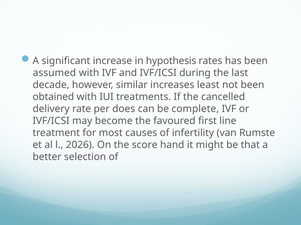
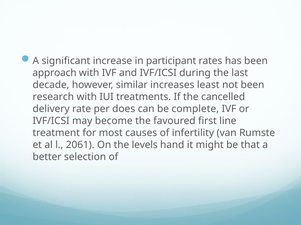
hypothesis: hypothesis -> participant (171, 61)
assumed: assumed -> approach (55, 73)
obtained: obtained -> research (53, 97)
2026: 2026 -> 2061 (80, 145)
score: score -> levels (145, 145)
